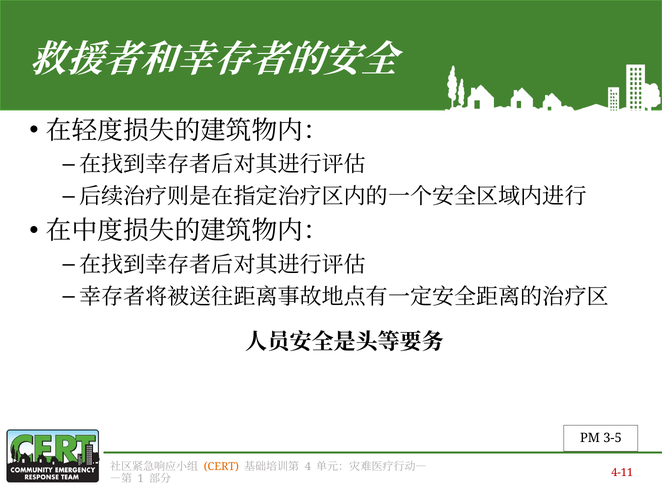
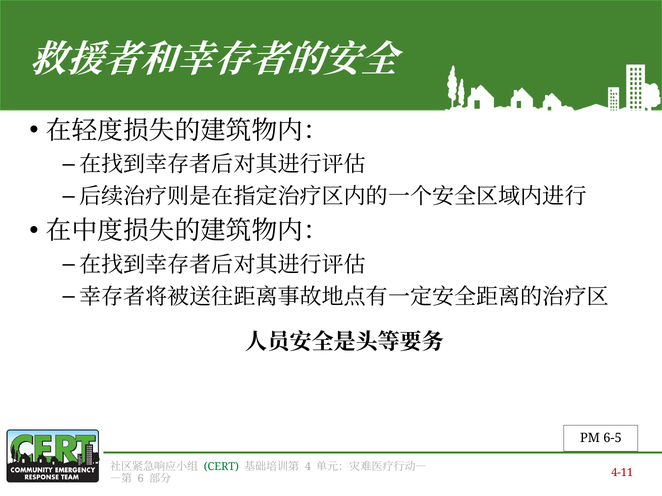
3-5: 3-5 -> 6-5 (612, 439)
CERT colour: orange -> green (221, 467)
1: 1 -> 6 (141, 479)
